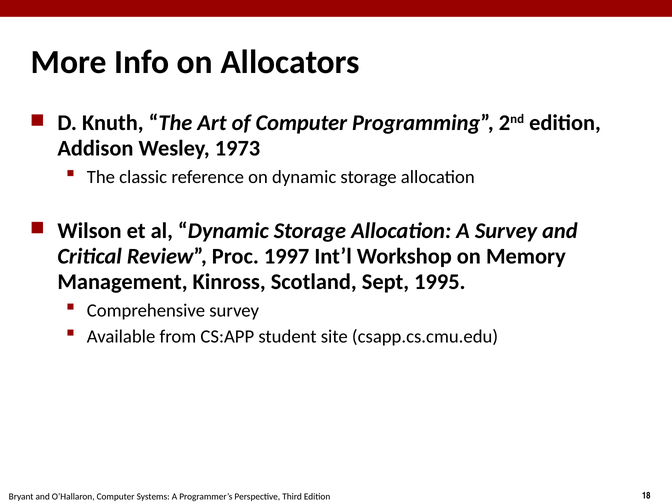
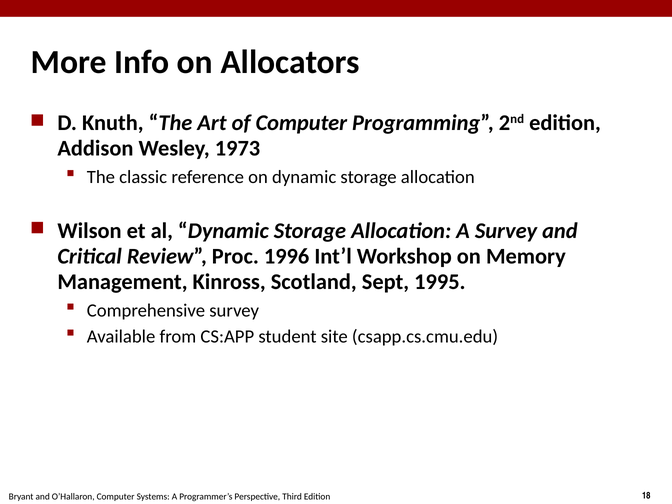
1997: 1997 -> 1996 (287, 256)
